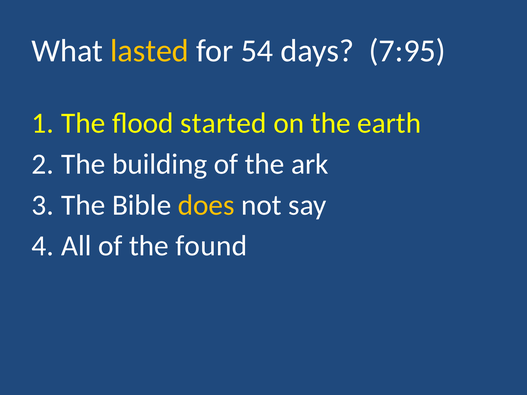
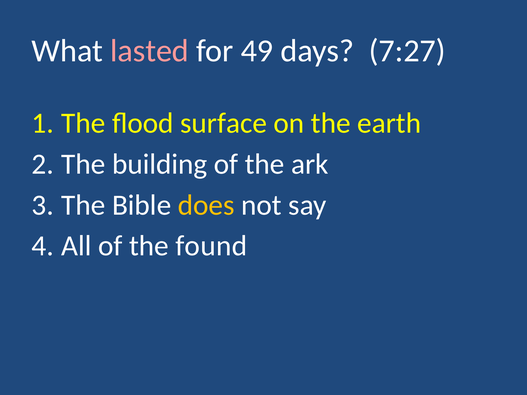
lasted colour: yellow -> pink (150, 51)
54: 54 -> 49 (257, 51)
7:95: 7:95 -> 7:27 (407, 51)
started: started -> surface (224, 123)
